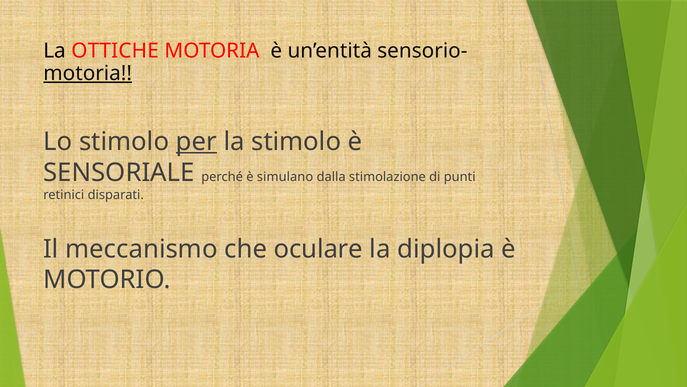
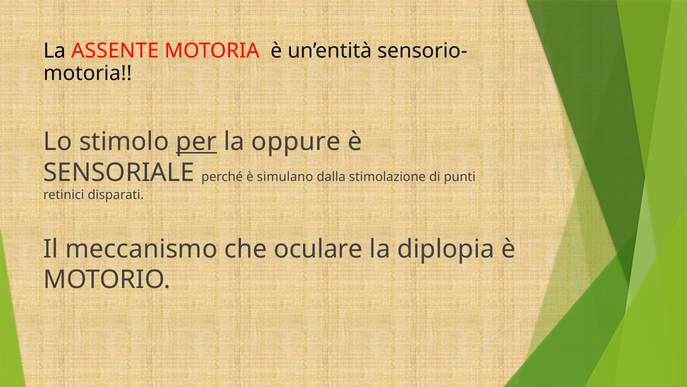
OTTICHE: OTTICHE -> ASSENTE (115, 51)
motoria underline: present -> none (88, 73)
la stimolo: stimolo -> oppure (296, 142)
